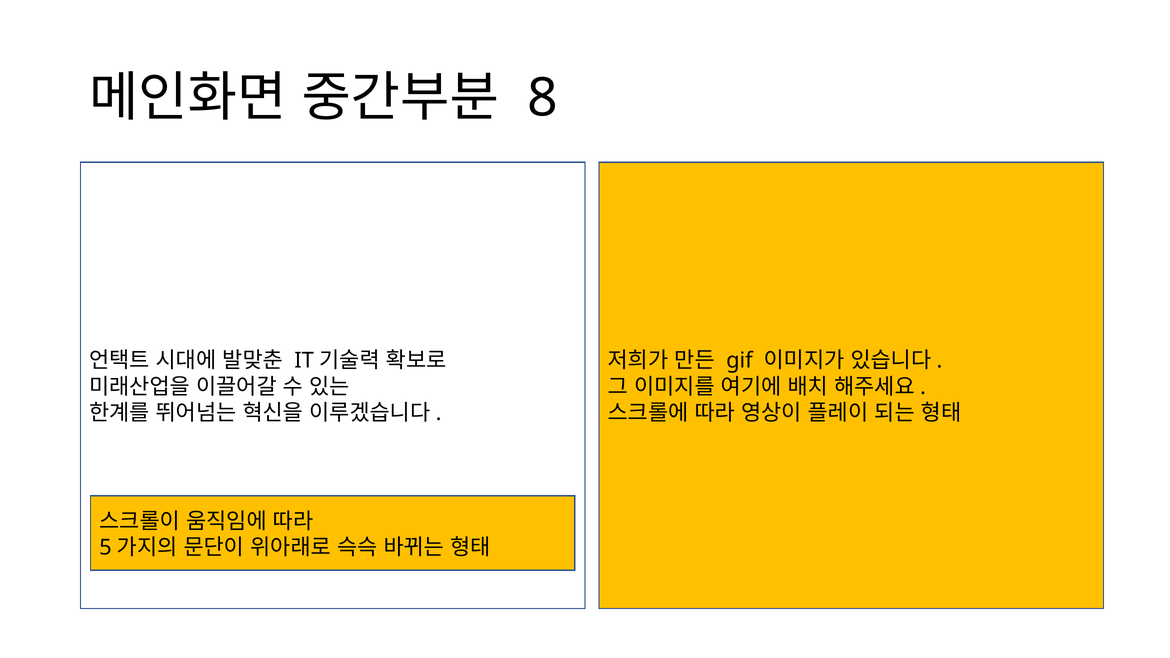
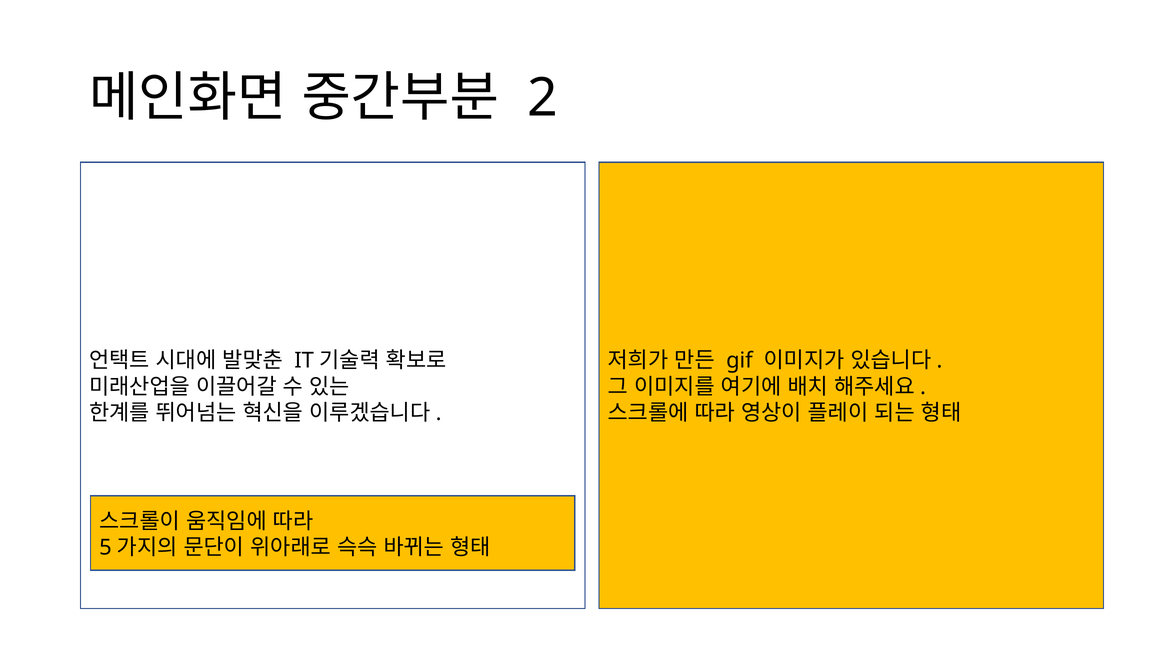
8: 8 -> 2 (542, 98)
